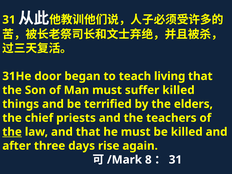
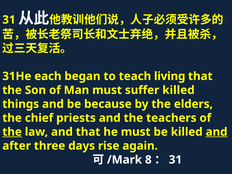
door: door -> each (48, 76)
terrified: terrified -> because (108, 104)
and underline: none -> present (217, 132)
